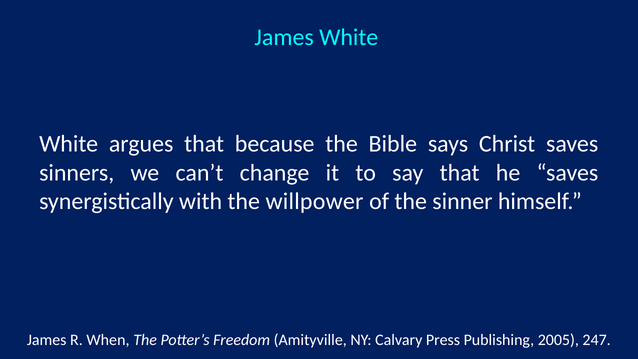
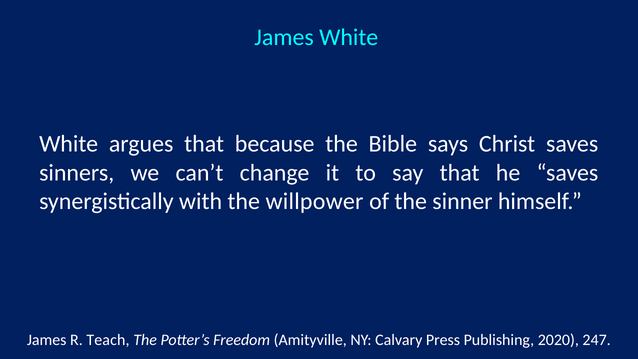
When: When -> Teach (108, 340)
2005: 2005 -> 2020 (558, 340)
